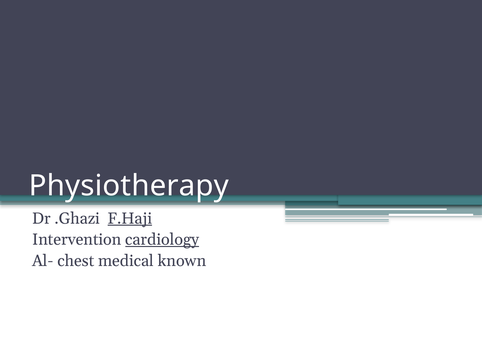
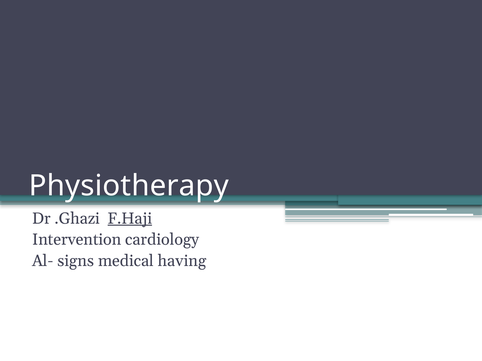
cardiology underline: present -> none (162, 240)
chest: chest -> signs (76, 261)
known: known -> having (182, 261)
